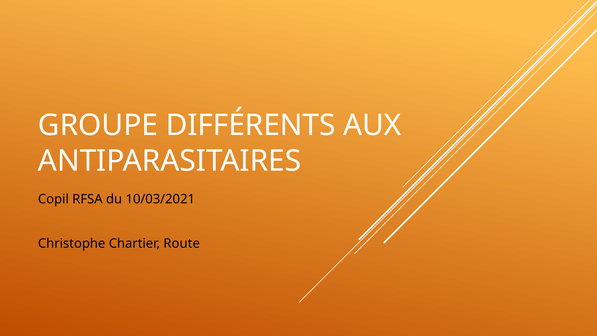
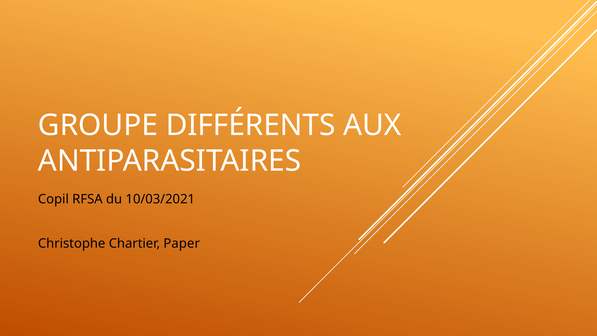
Route: Route -> Paper (182, 243)
